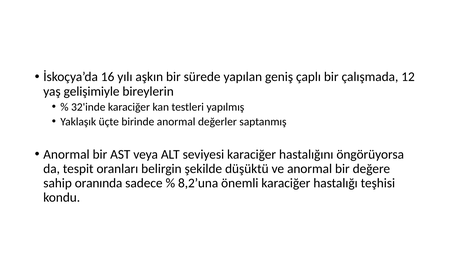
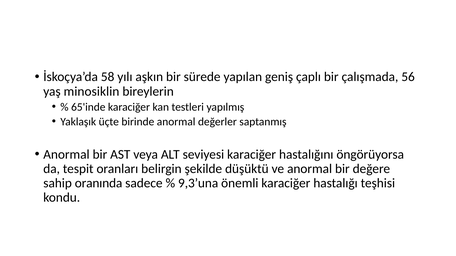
16: 16 -> 58 (108, 77)
12: 12 -> 56 (408, 77)
gelişimiyle: gelişimiyle -> minosiklin (92, 91)
32'inde: 32'inde -> 65'inde (88, 107)
8,2’una: 8,2’una -> 9,3’una (198, 183)
